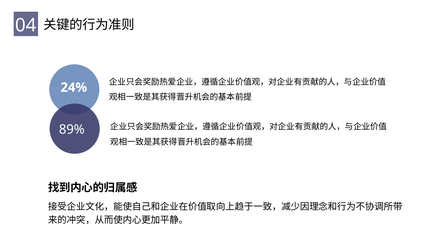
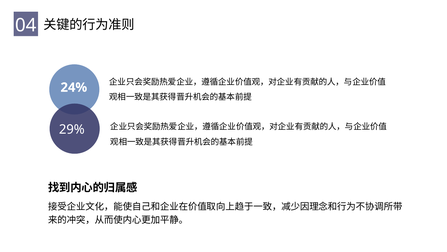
89%: 89% -> 29% (72, 129)
